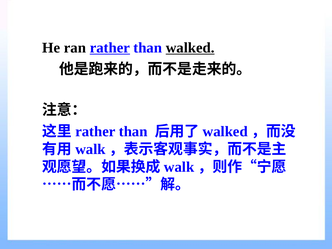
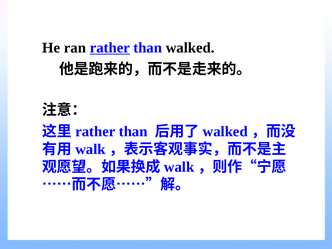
walked underline: present -> none (190, 48)
